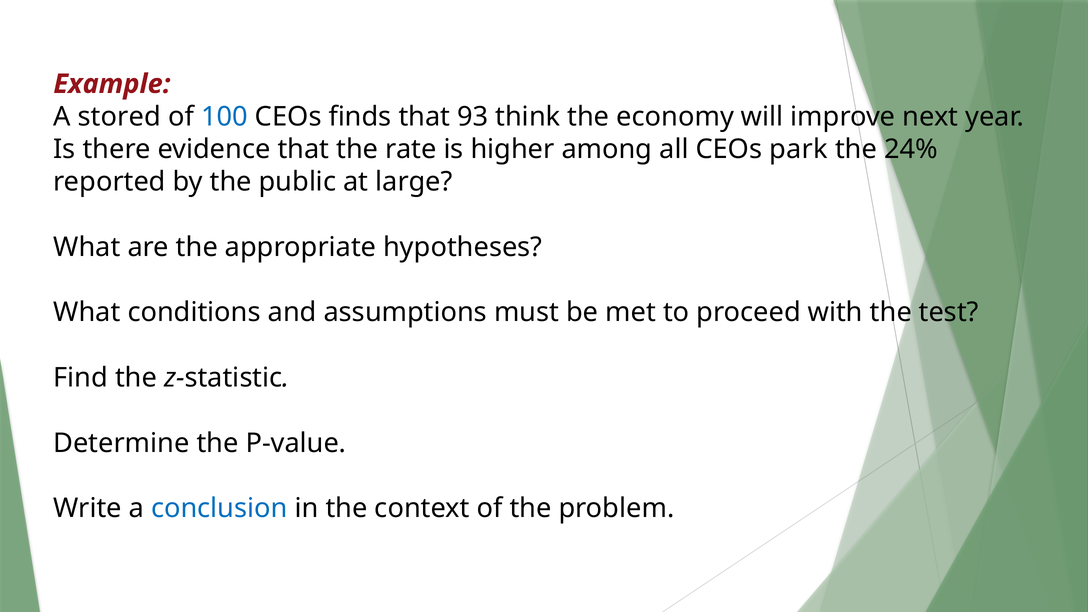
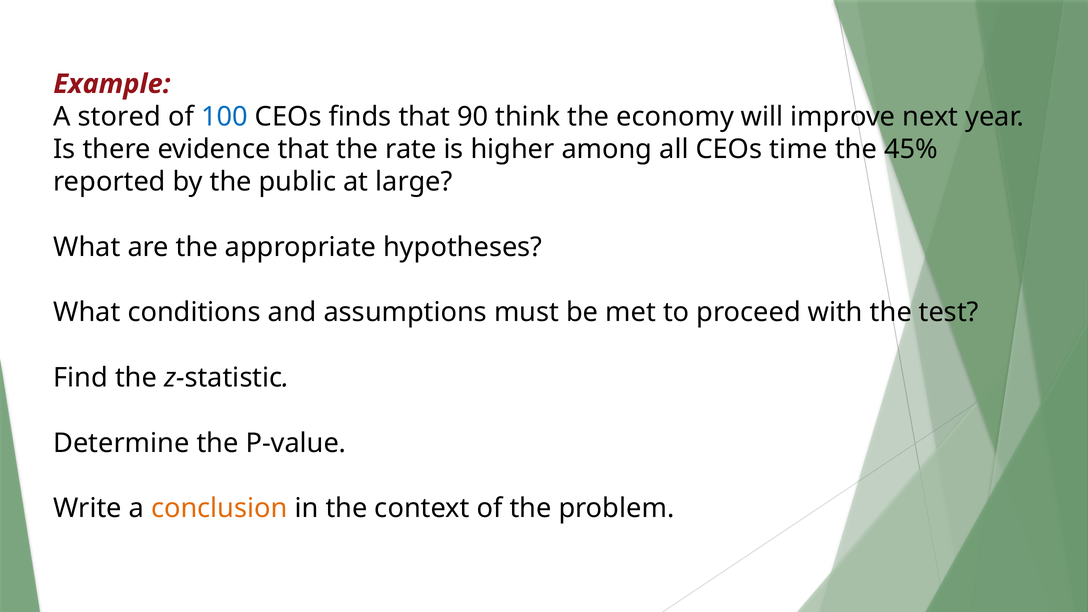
93: 93 -> 90 (473, 117)
park: park -> time (799, 149)
24%: 24% -> 45% (911, 149)
conclusion colour: blue -> orange (219, 508)
